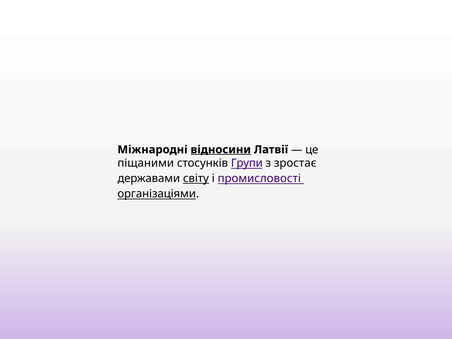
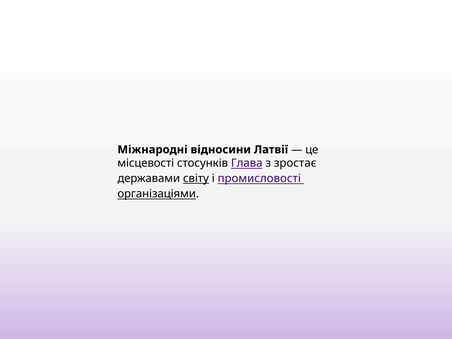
відносини underline: present -> none (221, 150)
піщаними: піщаними -> місцевості (146, 163)
Групи: Групи -> Глава (247, 163)
